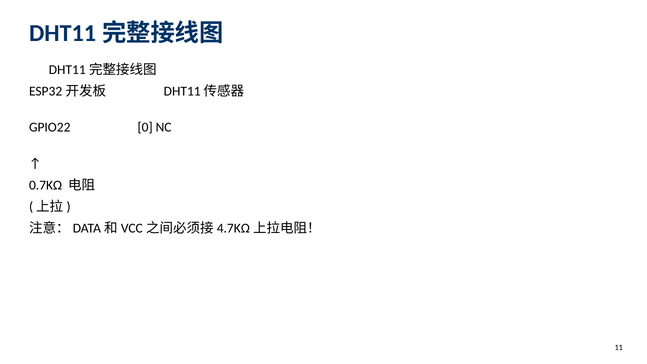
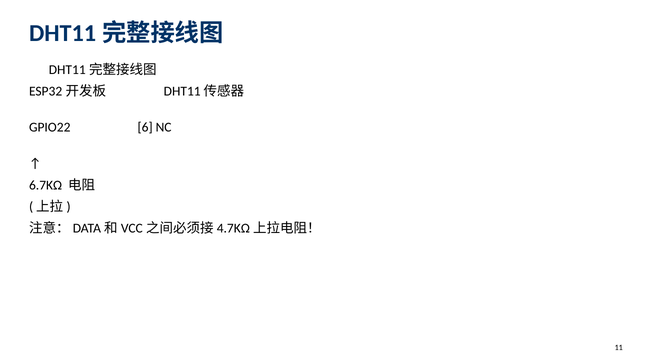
0: 0 -> 6 (145, 127)
0.7KΩ: 0.7KΩ -> 6.7KΩ (46, 185)
